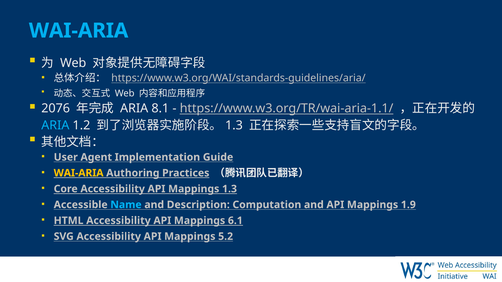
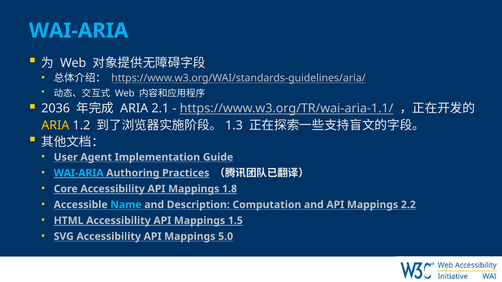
2076: 2076 -> 2036 (56, 108)
8.1: 8.1 -> 2.1 (160, 108)
ARIA colour: light blue -> yellow (55, 125)
WAI-ARIA colour: yellow -> light blue (79, 173)
Mappings 1.3: 1.3 -> 1.8 (230, 189)
1.9: 1.9 -> 2.2 (408, 205)
6.1: 6.1 -> 1.5 (235, 221)
5.2: 5.2 -> 5.0 (226, 237)
